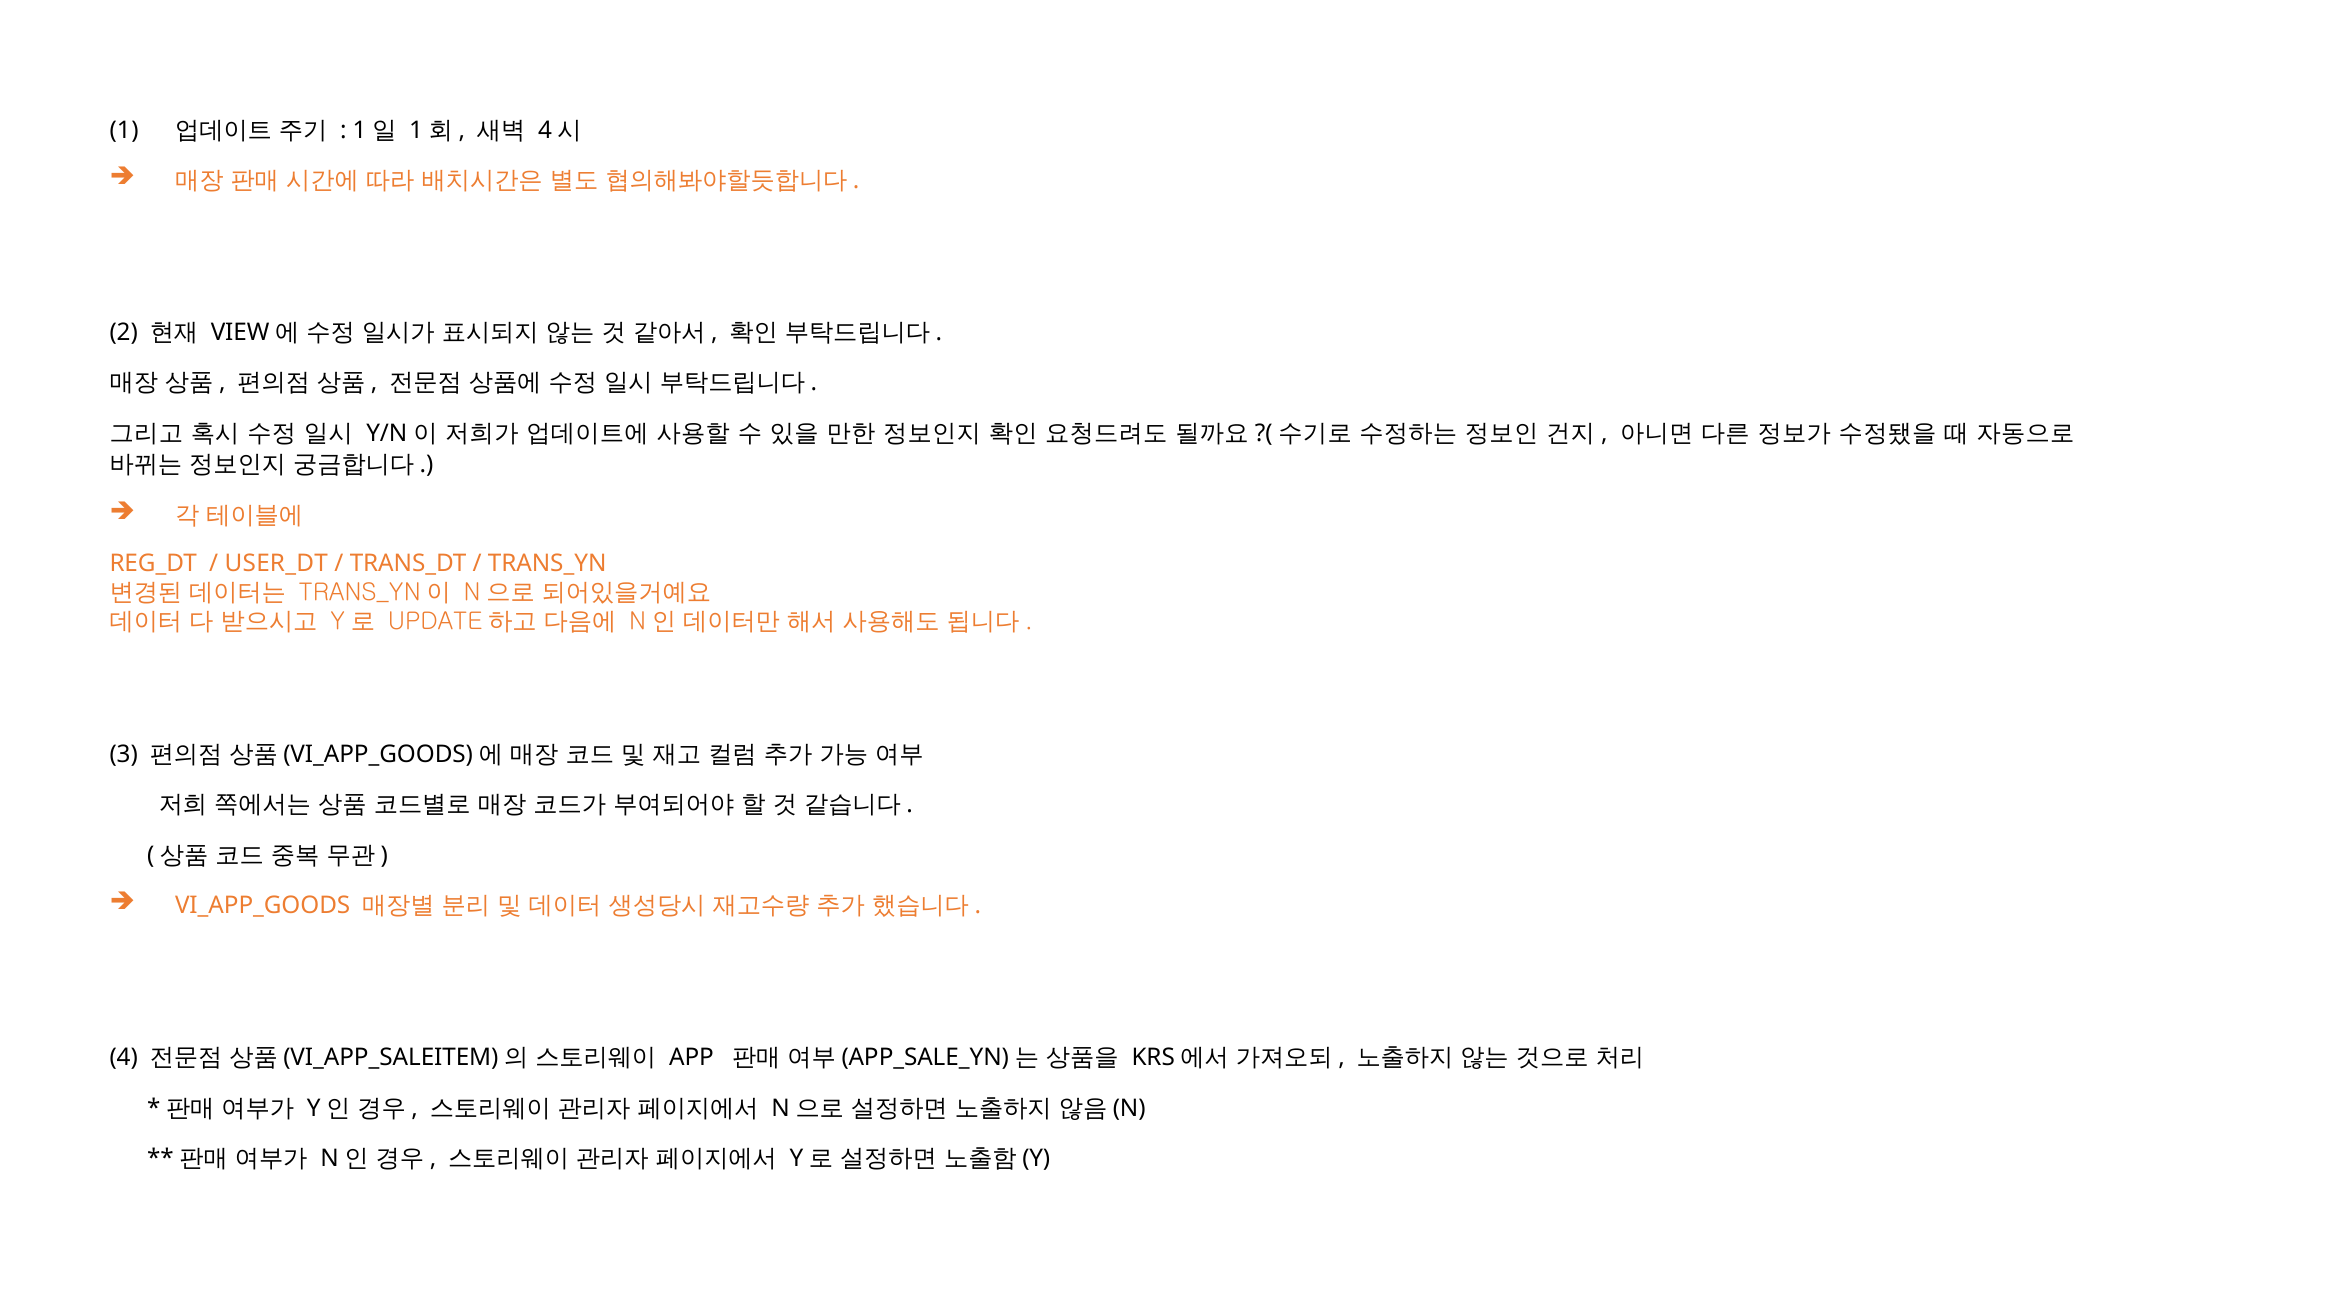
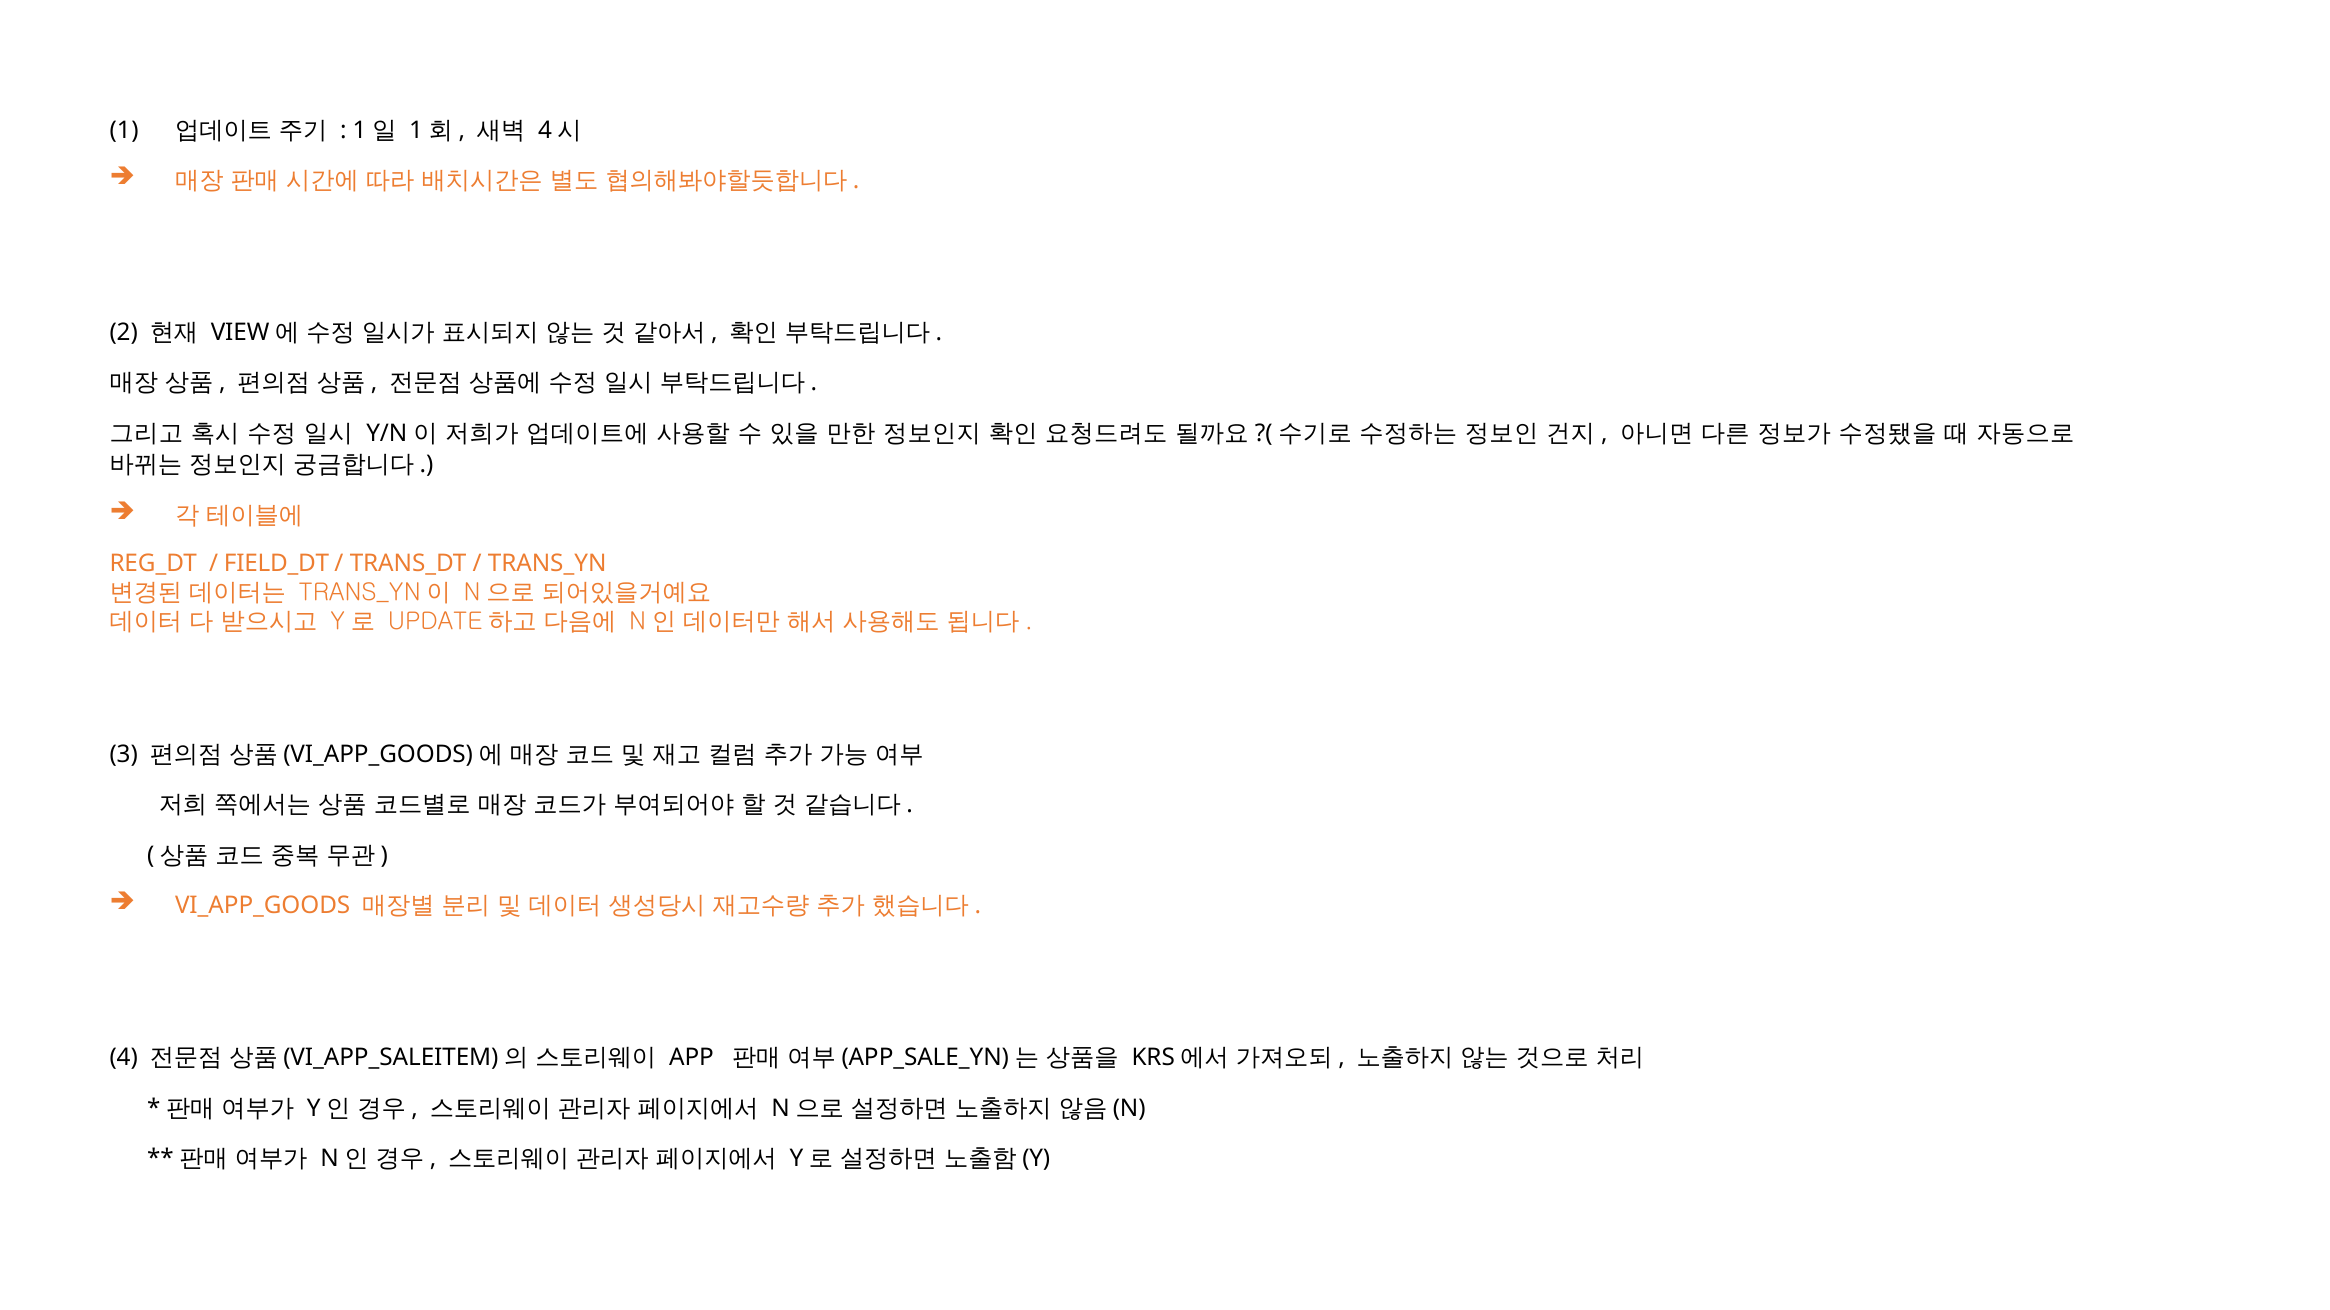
USER_DT: USER_DT -> FIELD_DT (277, 564)
